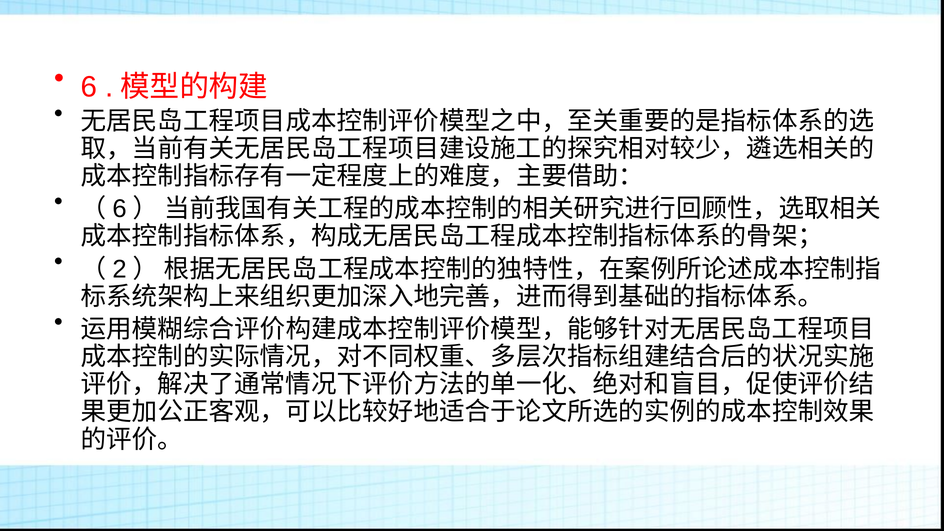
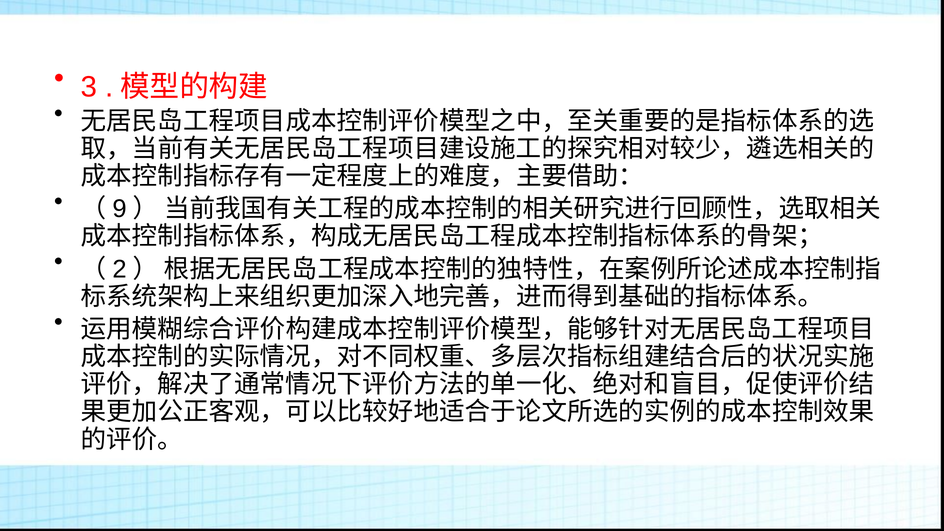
6: 6 -> 3 (89, 87)
6: 6 -> 9 (120, 209)
